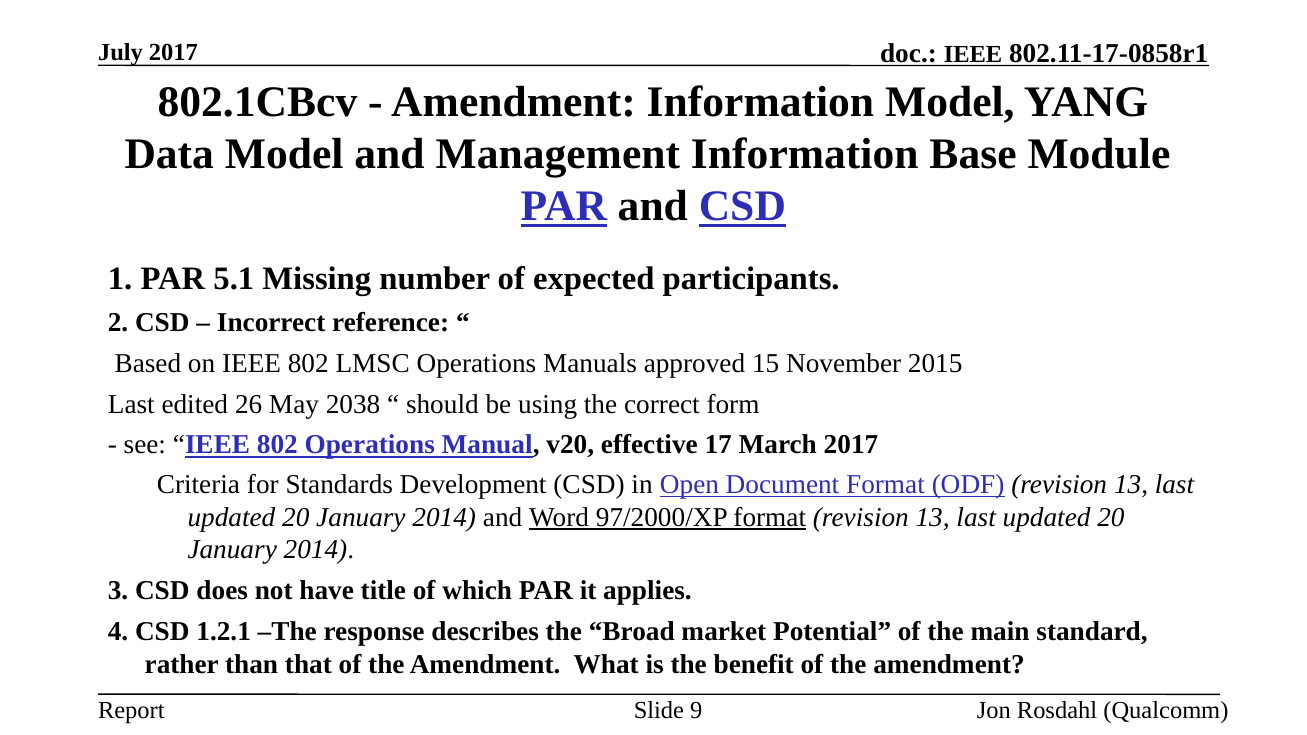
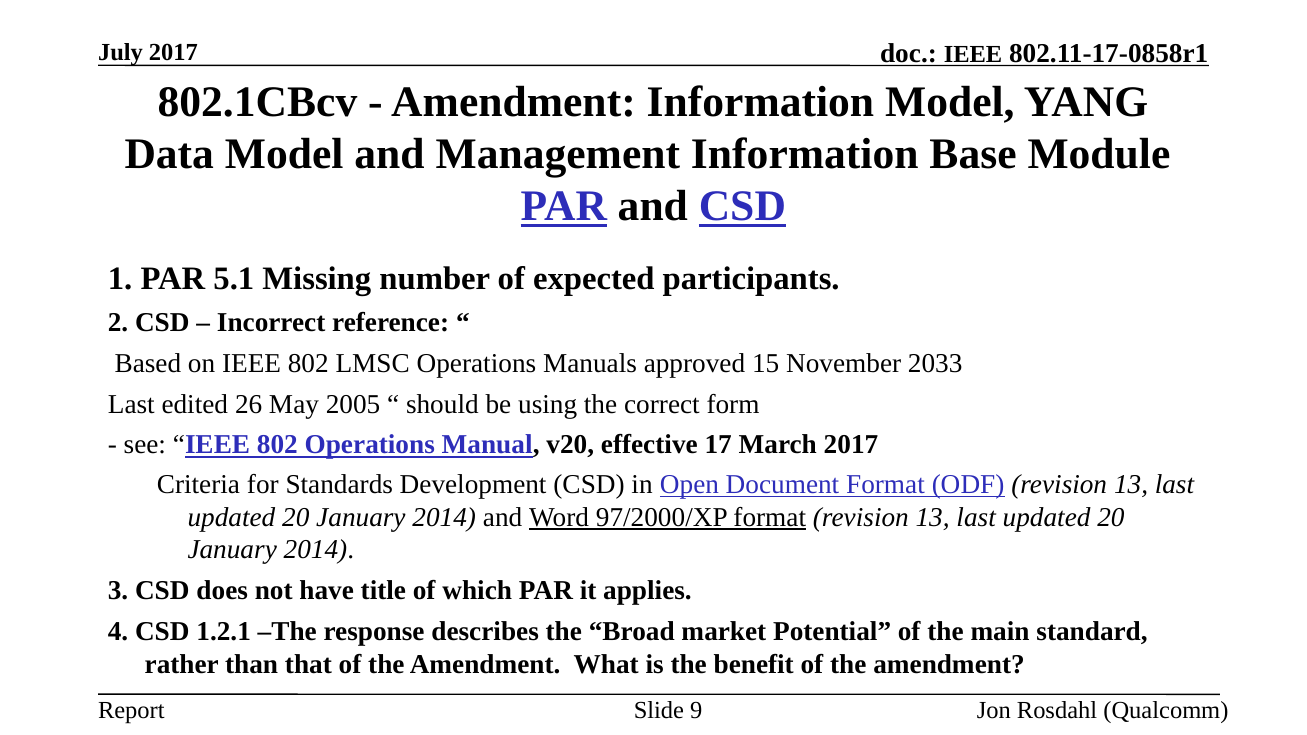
2015: 2015 -> 2033 (935, 363)
2038: 2038 -> 2005 (353, 404)
